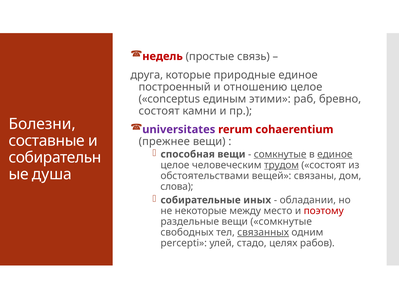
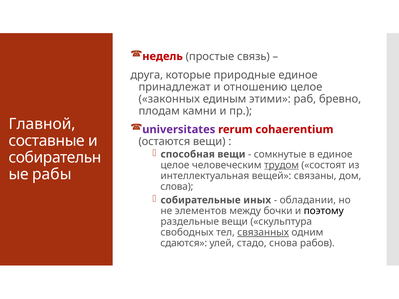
построенный: построенный -> принадлежат (175, 87)
conceptus: conceptus -> законных (169, 99)
состоят: состоят -> плодам (159, 111)
Болезни: Болезни -> Главной (42, 124)
прежнее: прежнее -> остаются (164, 142)
сомкнутые underline: present -> none (280, 154)
единое underline: present -> none (335, 154)
душа: душа -> рабы (52, 174)
обстоятельствами: обстоятельствами -> интеллектуальная (205, 176)
некоторые: некоторые -> элементов (201, 211)
место: место -> бочки (278, 211)
поэтому colour: red -> black (324, 211)
вещи сомкнутые: сомкнутые -> скульптура (281, 222)
percepti: percepti -> сдаются (184, 243)
целях: целях -> снова (283, 243)
